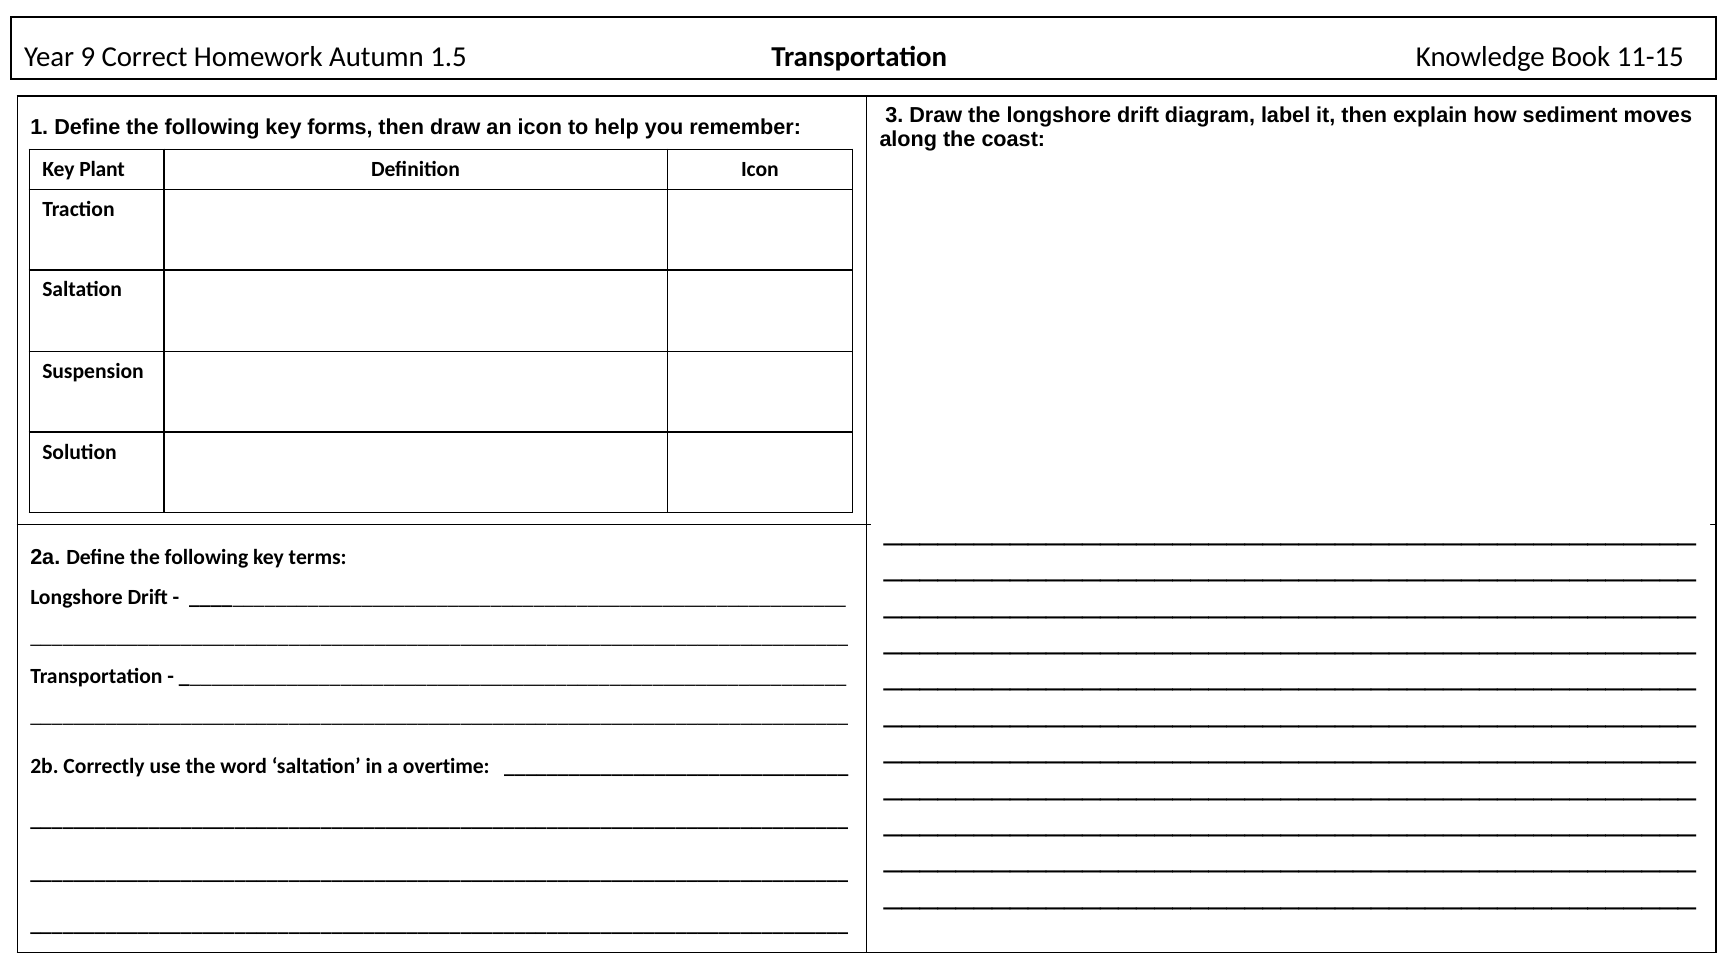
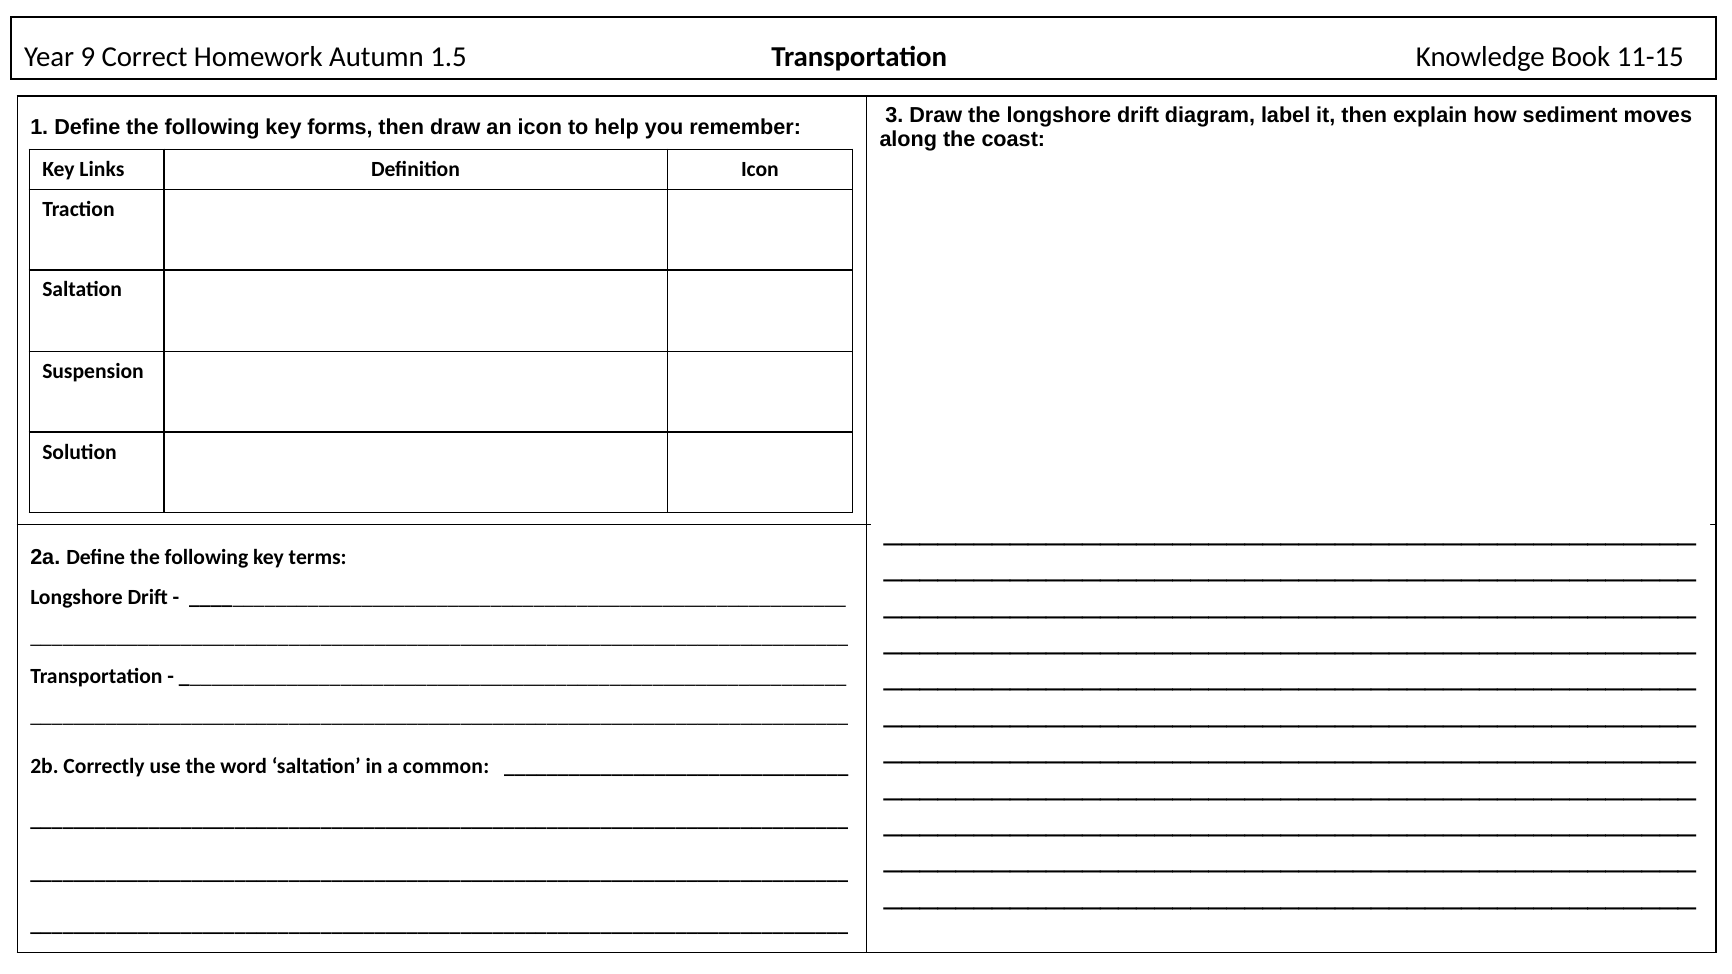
Plant: Plant -> Links (102, 169)
overtime: overtime -> common (446, 767)
